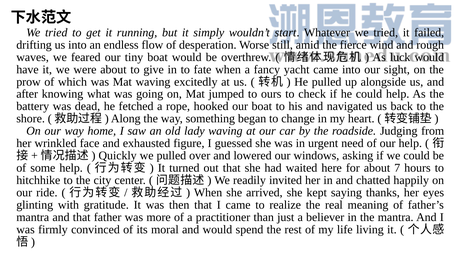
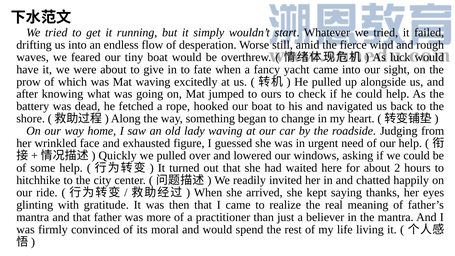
7: 7 -> 2 (397, 168)
